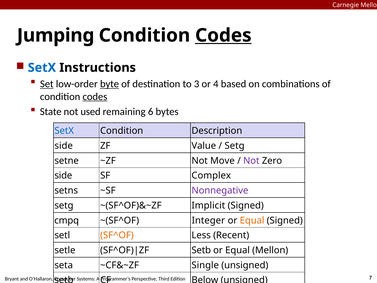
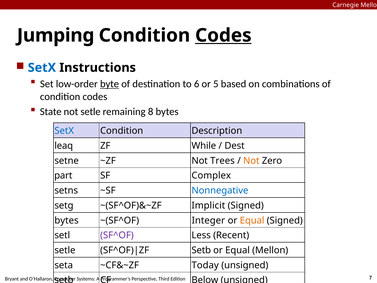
Set underline: present -> none (47, 84)
3: 3 -> 6 (197, 84)
4: 4 -> 5 (216, 84)
codes underline: present -> none (95, 96)
not used: used -> setle (91, 112)
6: 6 -> 8 (151, 112)
side: side -> leaq (64, 146)
Value: Value -> While (204, 146)
Setg: Setg -> Dest (235, 146)
Move: Move -> Trees (222, 161)
Not colour: purple -> orange (251, 161)
side: side -> part (63, 175)
Nonnegative colour: purple -> blue (220, 190)
cmpq: cmpq -> bytes (67, 220)
SF^OF colour: orange -> purple (117, 235)
Single: Single -> Today (205, 265)
